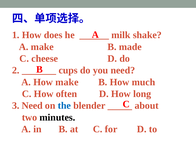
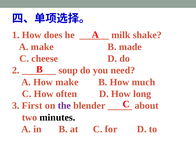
cups: cups -> soup (68, 70)
3 Need: Need -> First (32, 106)
the colour: blue -> purple (64, 106)
